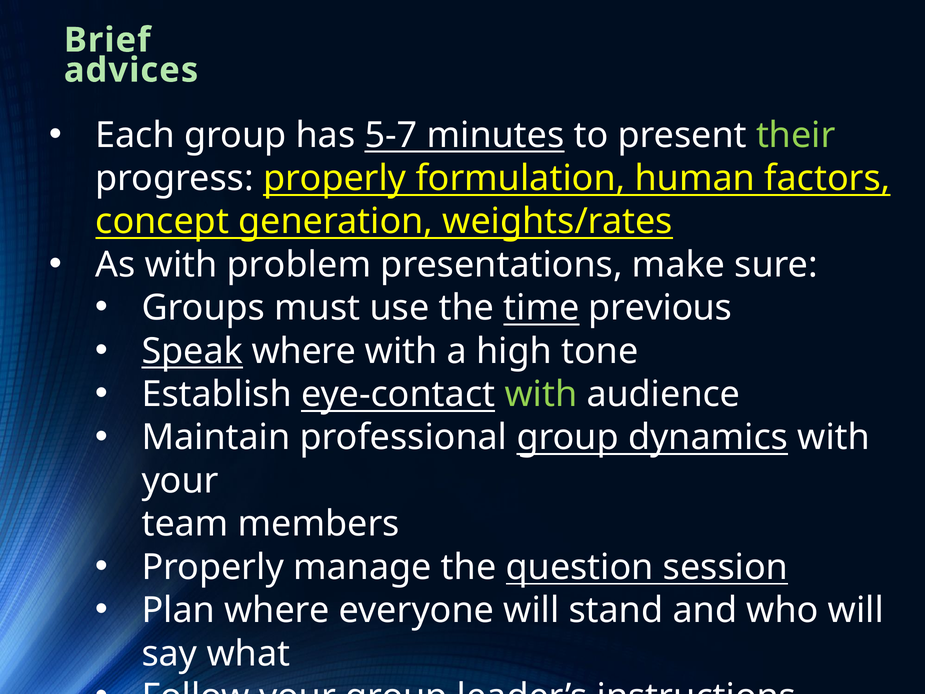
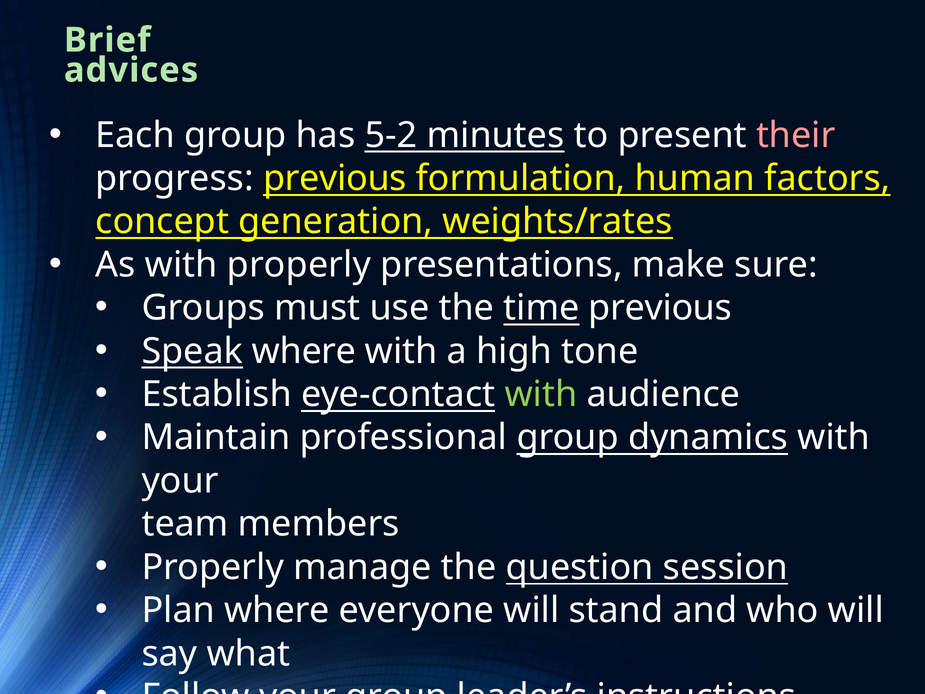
5-7: 5-7 -> 5-2 (391, 135)
their colour: light green -> pink (796, 135)
progress properly: properly -> previous (335, 178)
with problem: problem -> properly (299, 265)
